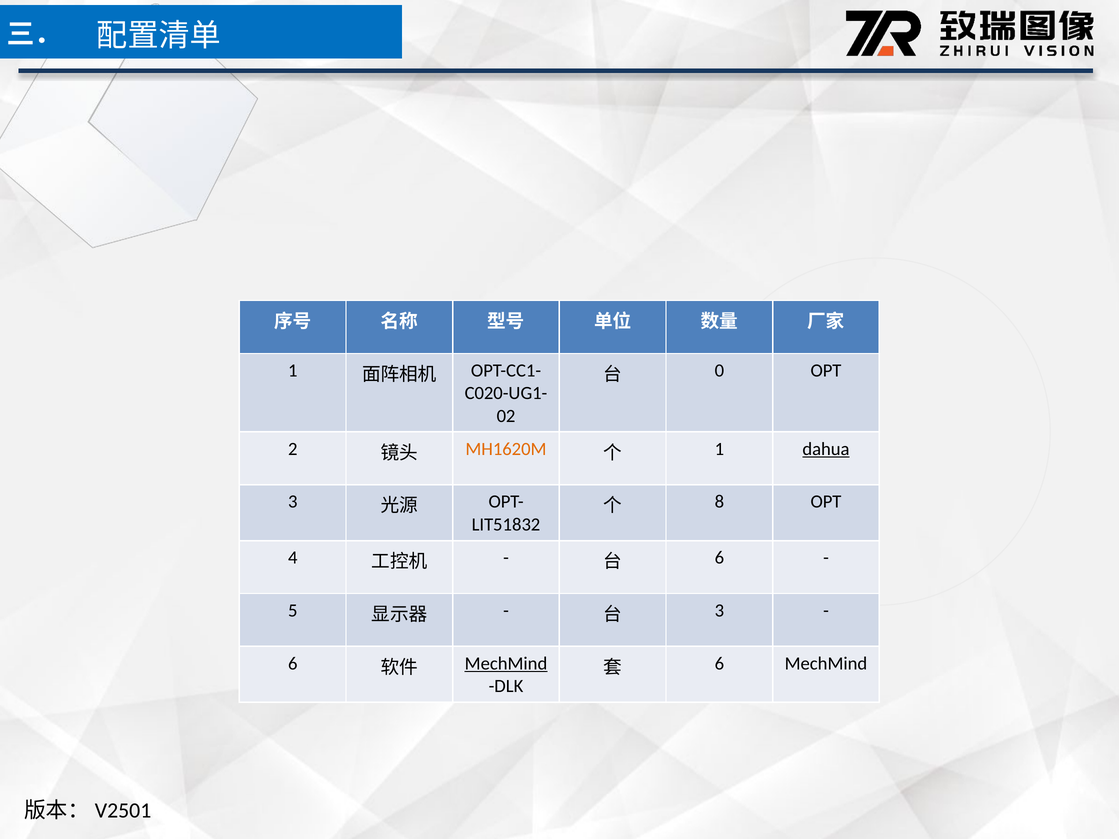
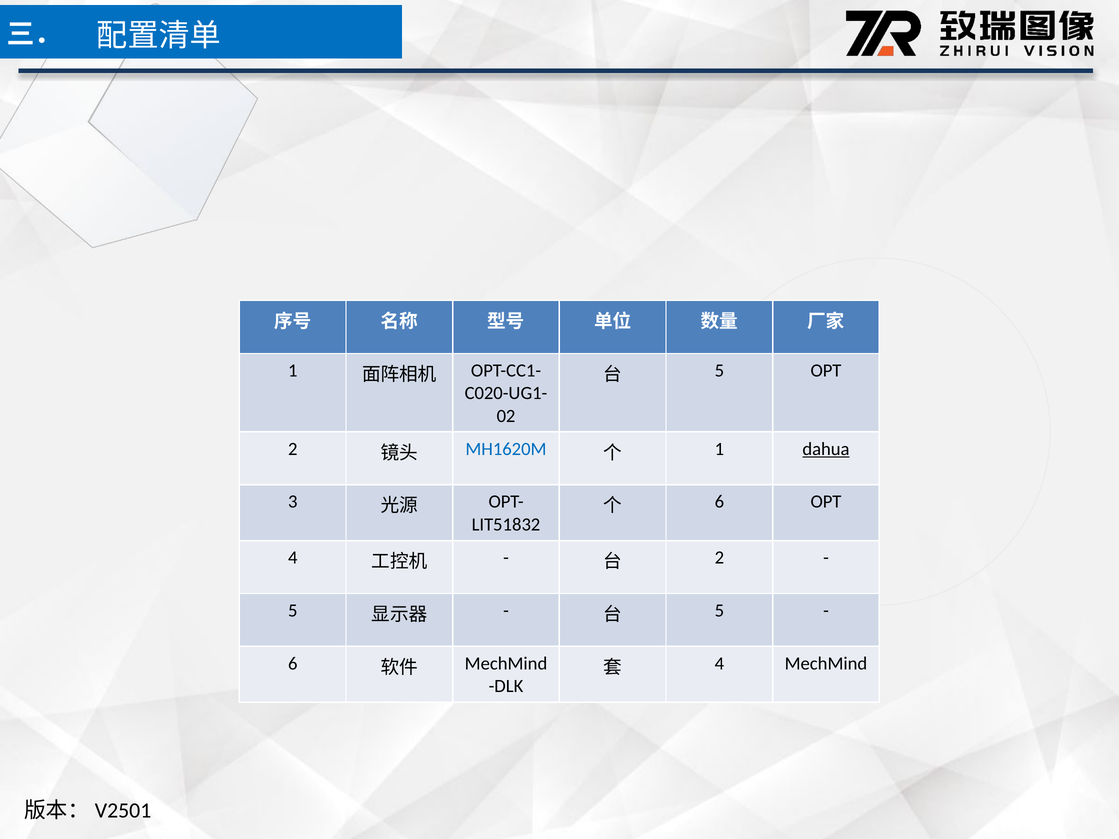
0: 0 -> 5 (719, 371)
MH1620M colour: orange -> blue (506, 449)
8: 8 -> 6 (719, 502)
6: 6 -> 2 (719, 558)
3: 3 -> 5 (719, 611)
MechMind underline: present -> none (506, 664)
6: 6 -> 4 (719, 664)
